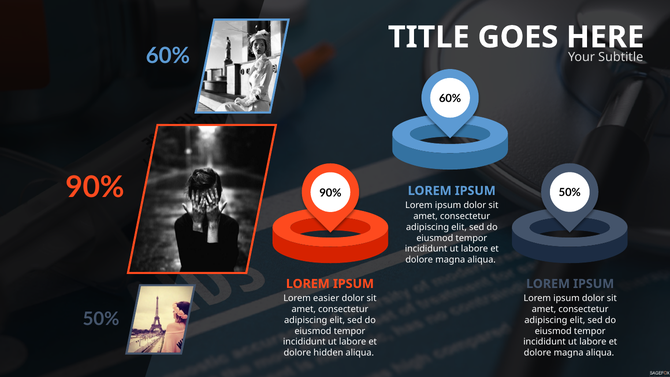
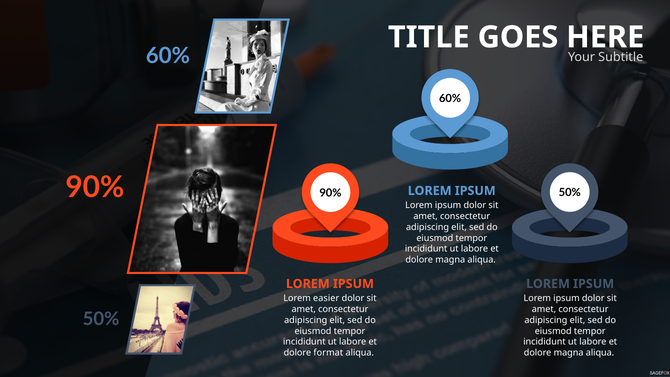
hidden: hidden -> format (328, 353)
